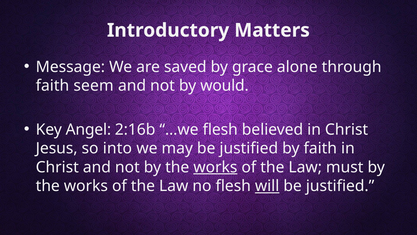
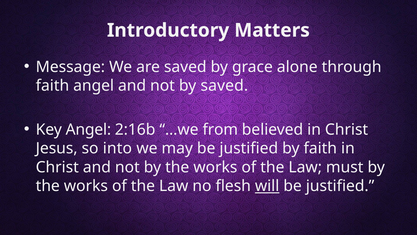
faith seem: seem -> angel (94, 86)
by would: would -> saved (224, 86)
…we flesh: flesh -> from (220, 129)
works underline: present -> none (215, 167)
